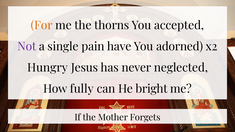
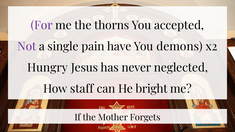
For colour: orange -> purple (42, 25)
adorned: adorned -> demons (179, 47)
fully: fully -> staff (82, 89)
